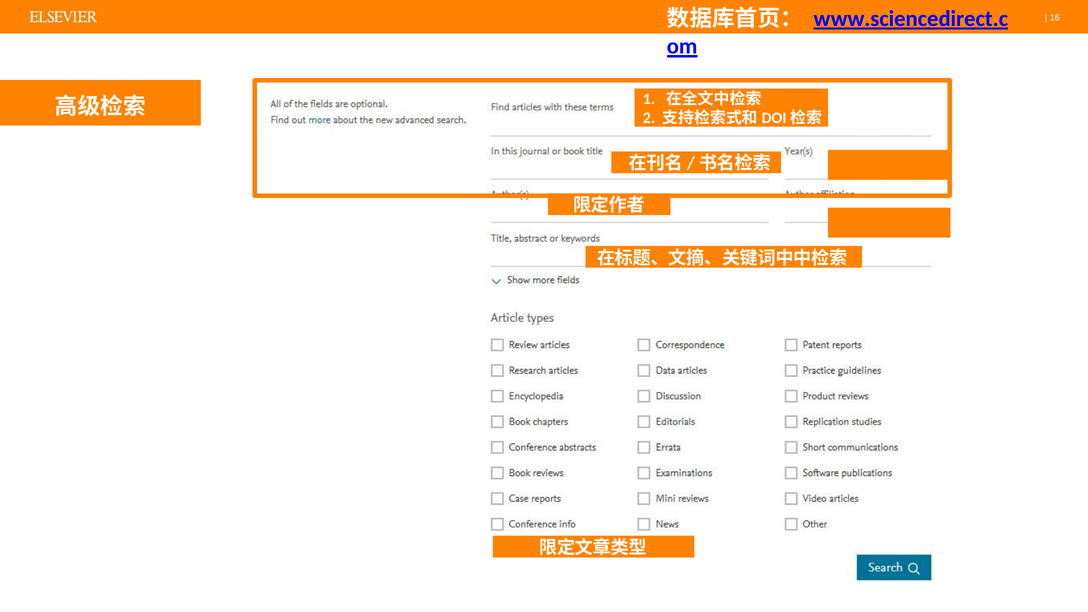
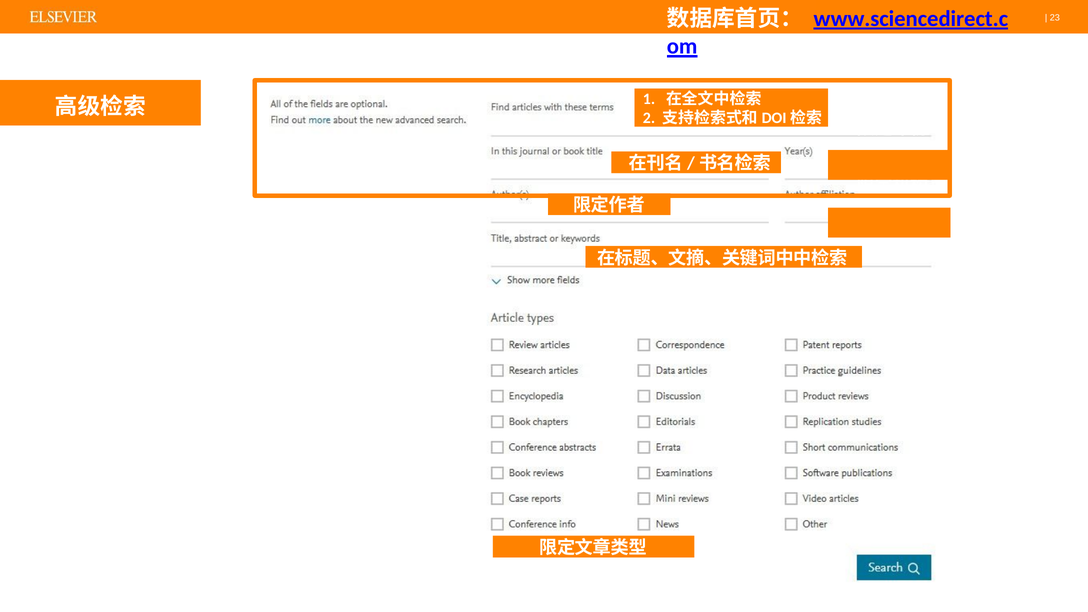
16: 16 -> 23 (1055, 18)
